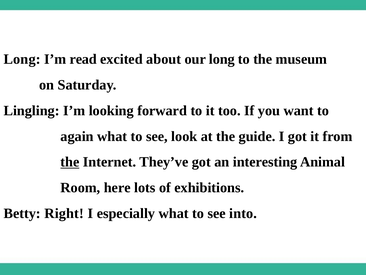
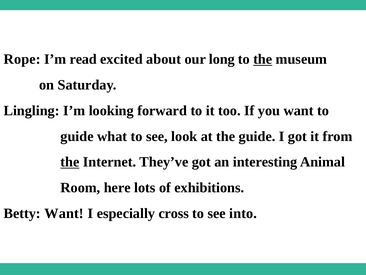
Long: Long -> Rope (22, 59)
the underline: none -> present (263, 59)
again: again -> guide (77, 136)
Betty Right: Right -> Want (64, 213)
especially what: what -> cross (174, 213)
